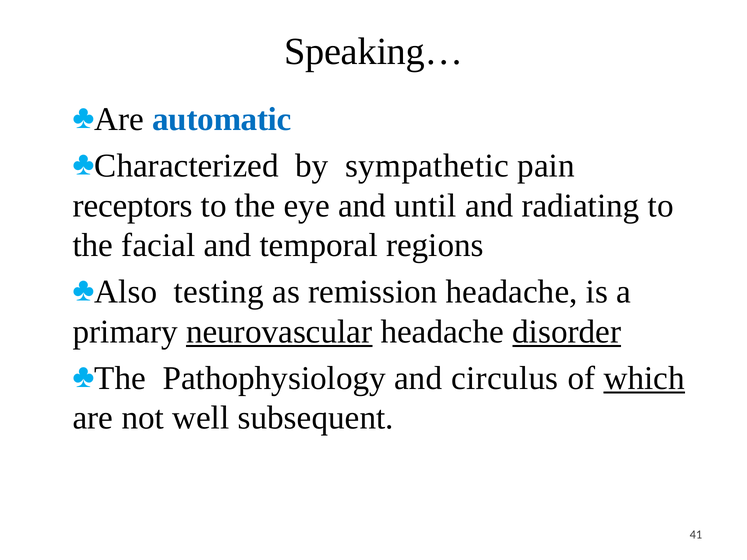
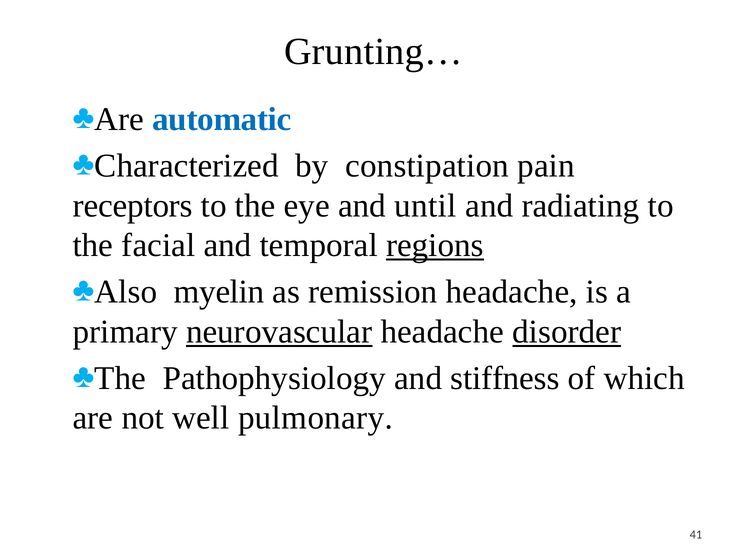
Speaking…: Speaking… -> Grunting… (373, 52)
sympathetic: sympathetic -> constipation (427, 166)
regions underline: none -> present (435, 245)
testing: testing -> myelin (219, 292)
circulus: circulus -> stiffness (505, 378)
which underline: present -> none (644, 378)
subsequent: subsequent -> pulmonary (316, 418)
